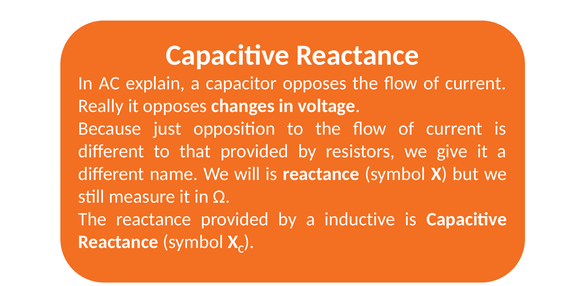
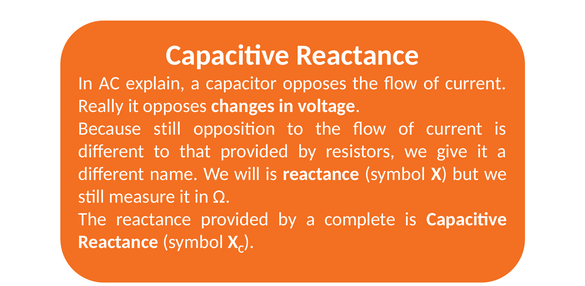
Because just: just -> still (167, 129)
inductive: inductive -> complete (360, 219)
